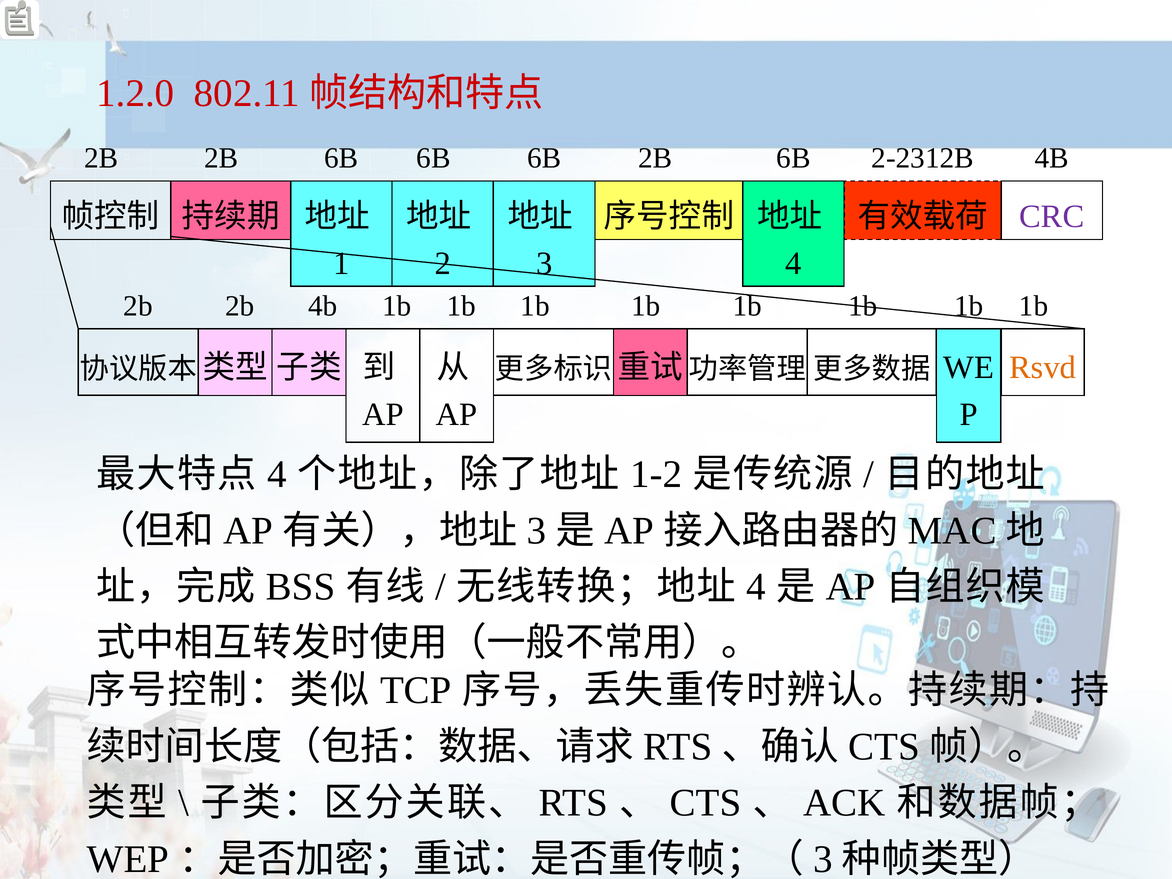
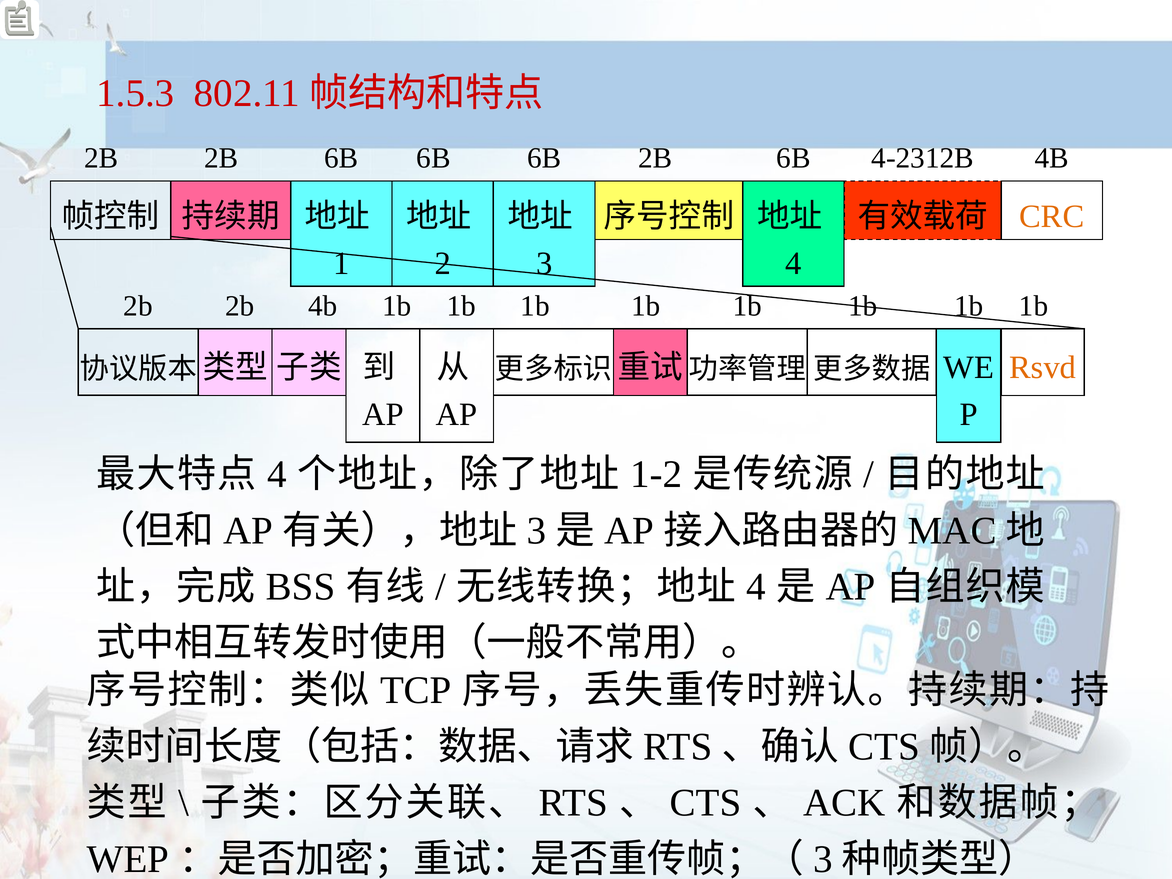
1.2.0: 1.2.0 -> 1.5.3 (135, 93)
2-2312B: 2-2312B -> 4-2312B (923, 158)
CRC colour: purple -> orange (1052, 216)
